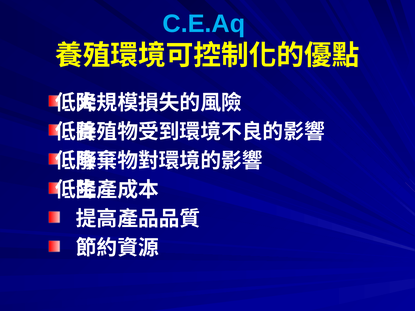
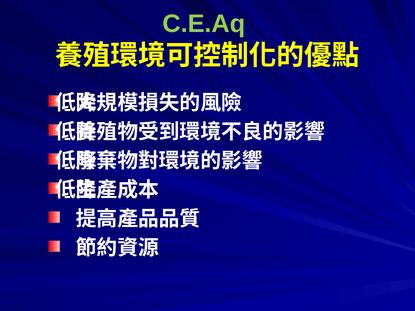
C.E.Aq colour: light blue -> light green (204, 24)
